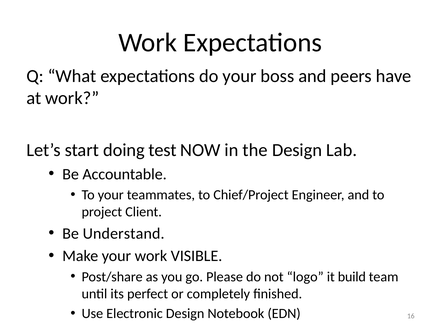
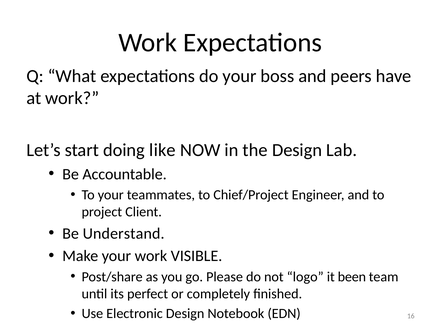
test: test -> like (162, 150)
build: build -> been (352, 277)
